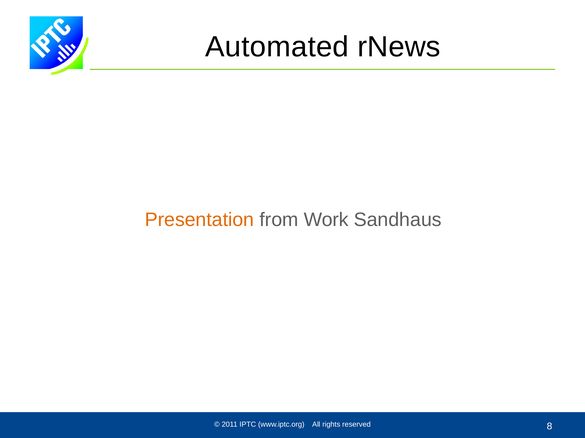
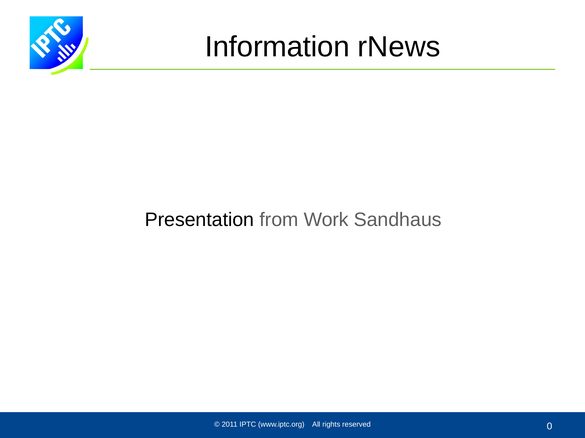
Automated: Automated -> Information (277, 47)
Presentation colour: orange -> black (199, 220)
8: 8 -> 0 (549, 427)
